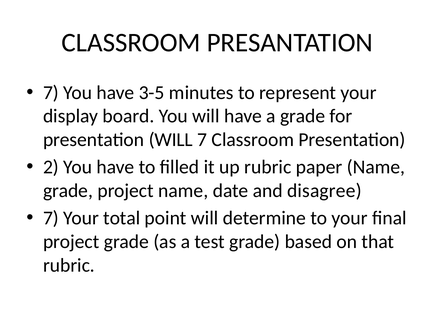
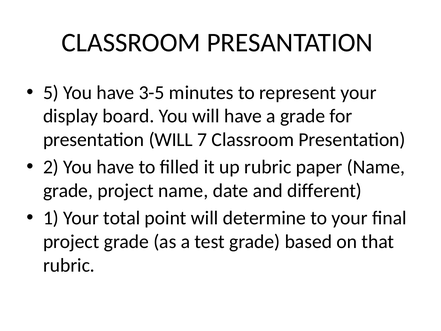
7: 7 -> 5 (51, 93)
disagree: disagree -> different (325, 191)
7: 7 -> 1 (51, 218)
